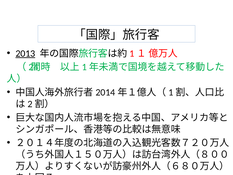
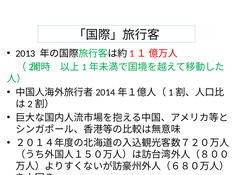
2013 underline: present -> none (25, 53)
